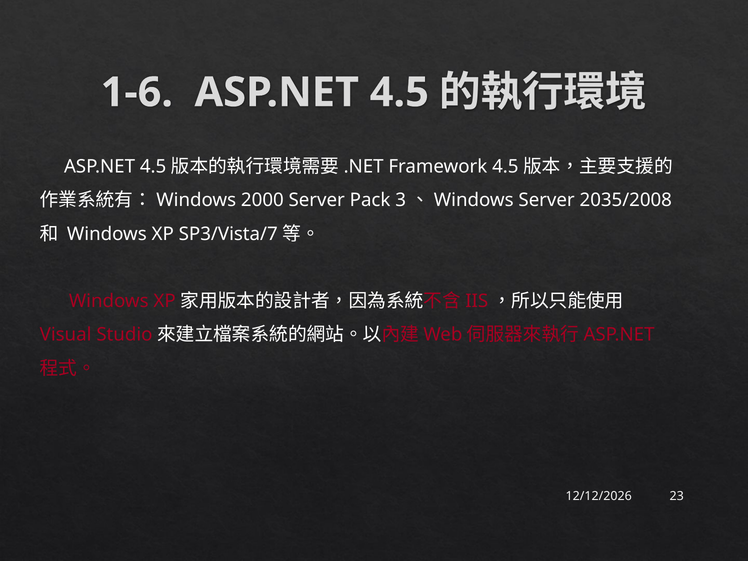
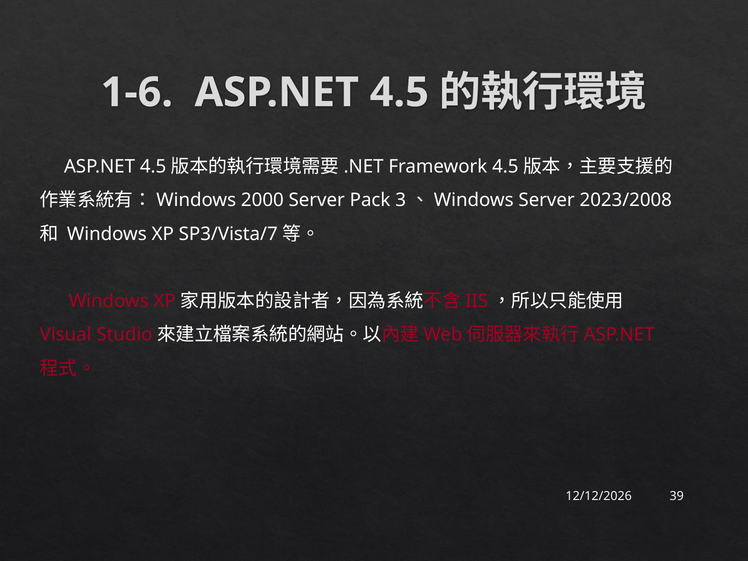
2035/2008: 2035/2008 -> 2023/2008 (626, 200)
23: 23 -> 39 (677, 496)
